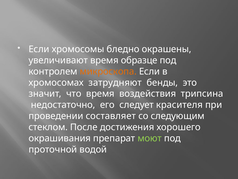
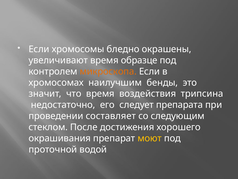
затрудняют: затрудняют -> наилучшим (115, 82)
красителя: красителя -> препарата (179, 105)
моют colour: light green -> yellow (150, 138)
